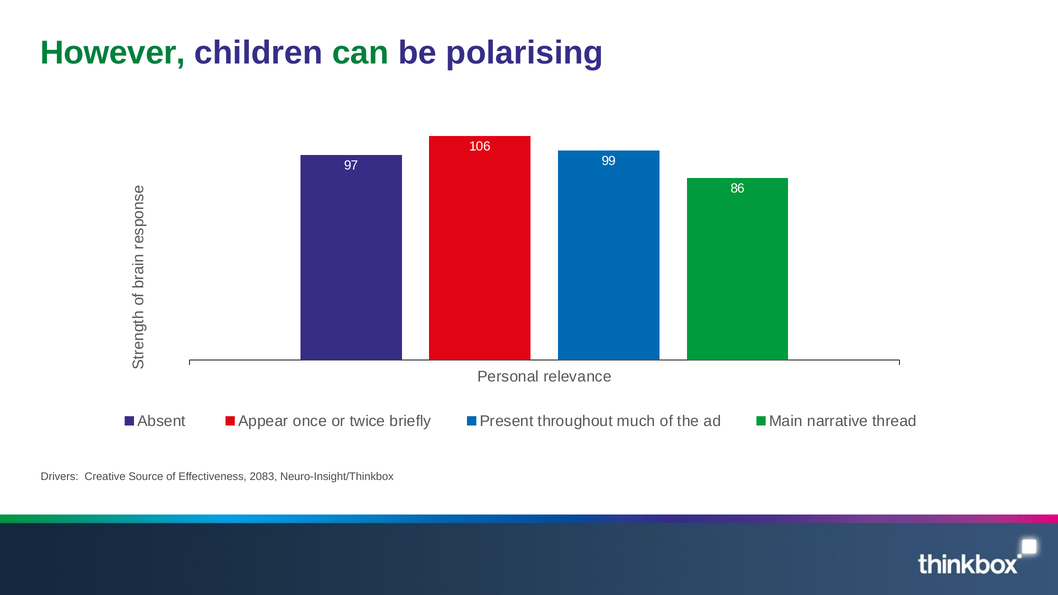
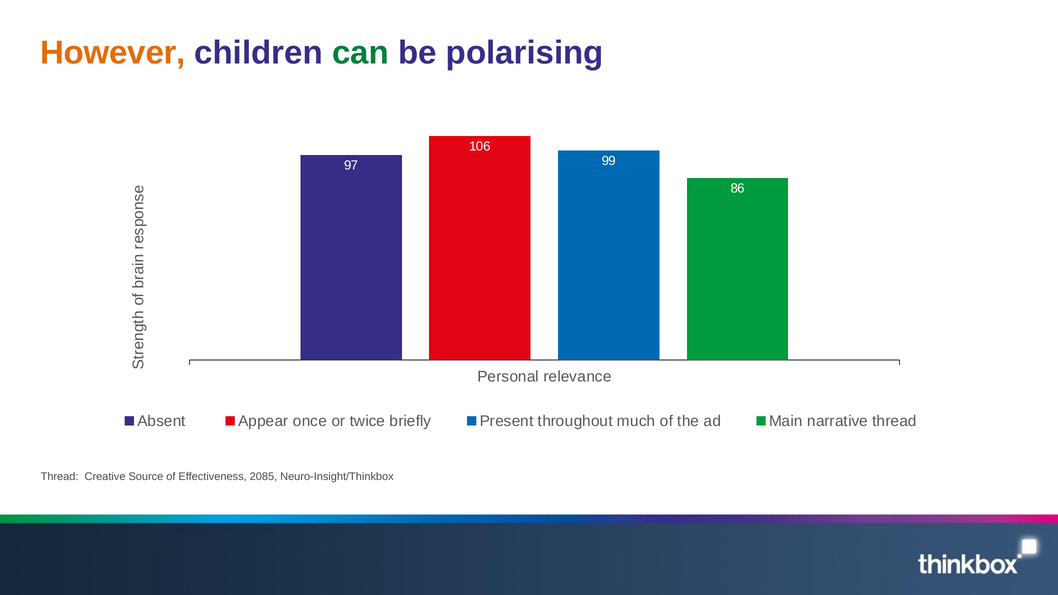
However colour: green -> orange (113, 53)
Drivers: Drivers -> Thread (60, 477)
2083: 2083 -> 2085 (263, 477)
